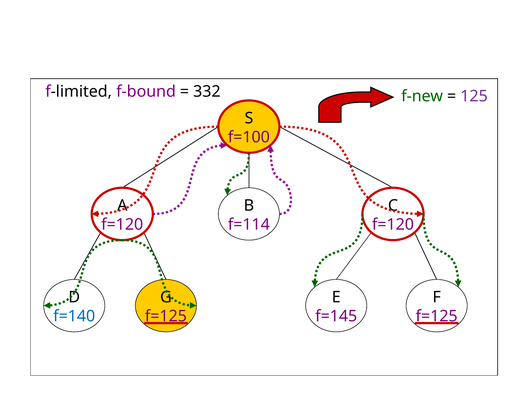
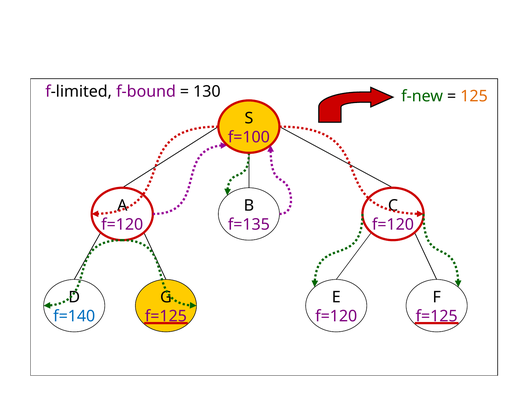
332: 332 -> 130 (207, 92)
125 colour: purple -> orange (474, 96)
f=114: f=114 -> f=135 (249, 225)
f=145: f=145 -> f=120 (336, 316)
